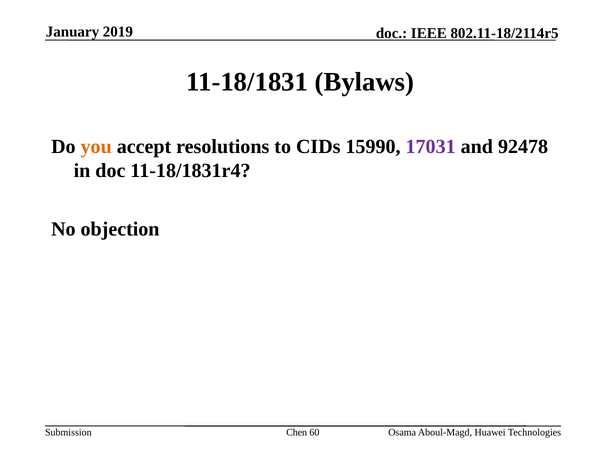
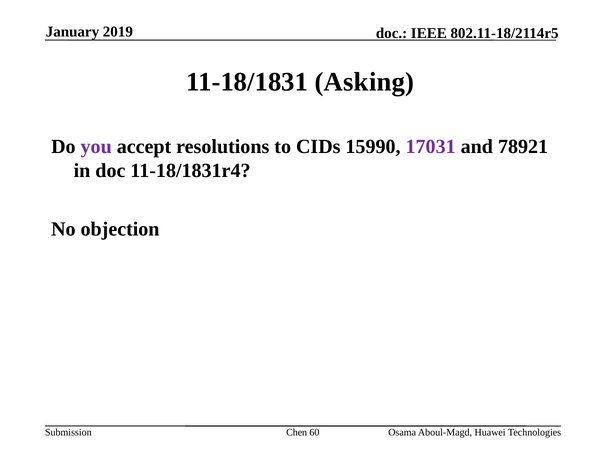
Bylaws: Bylaws -> Asking (364, 82)
you colour: orange -> purple (96, 147)
92478: 92478 -> 78921 (523, 147)
